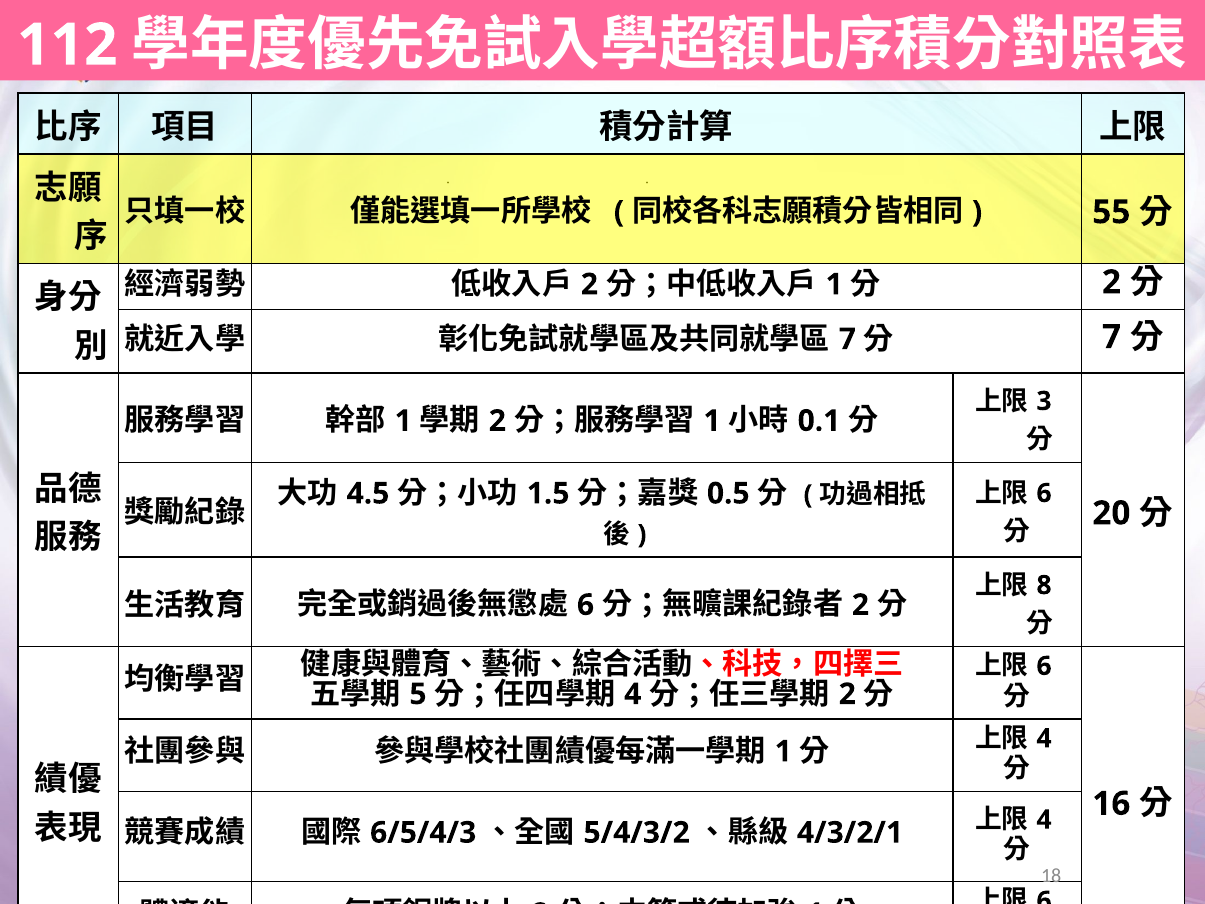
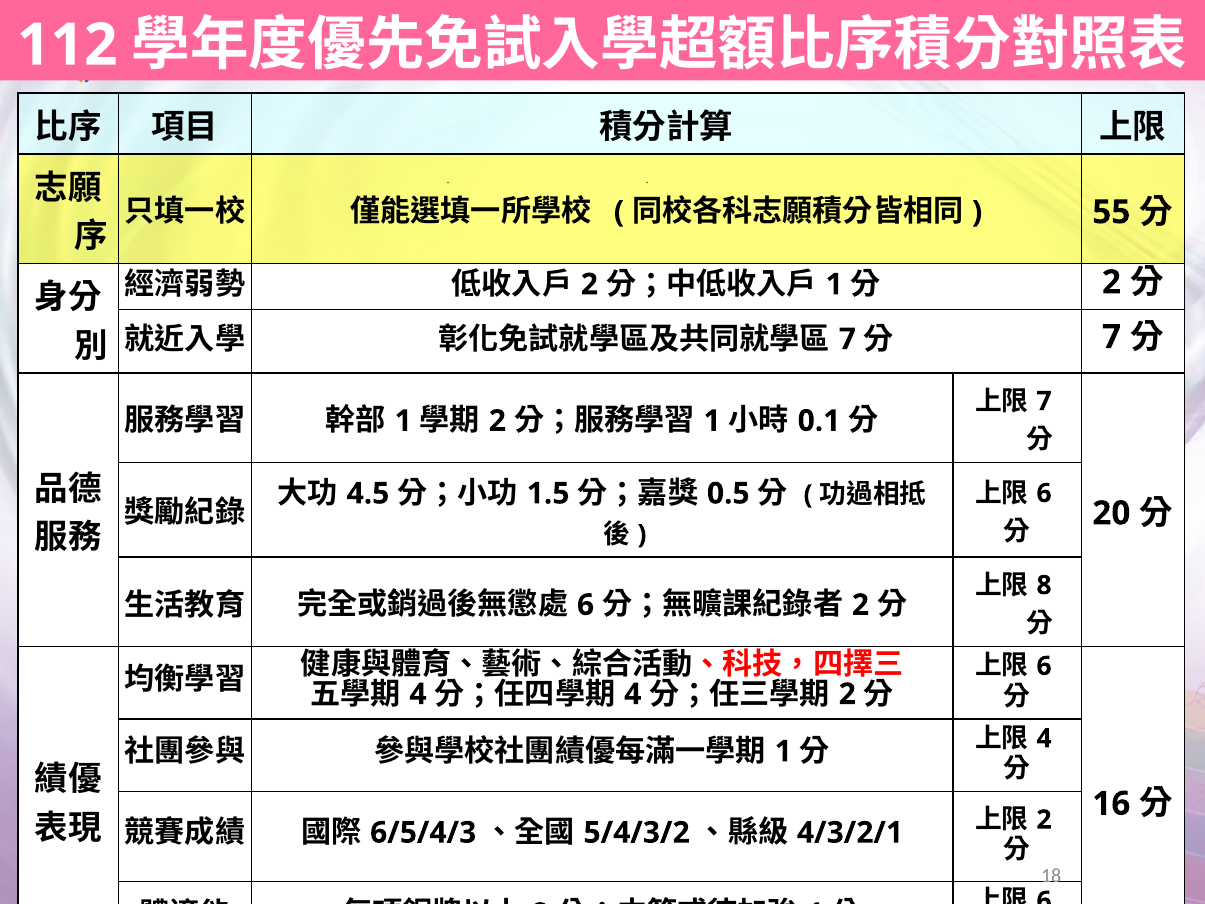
3: 3 -> 7 (1044, 401)
5: 5 -> 4 (418, 694)
4: 4 -> 2 (1044, 820)
